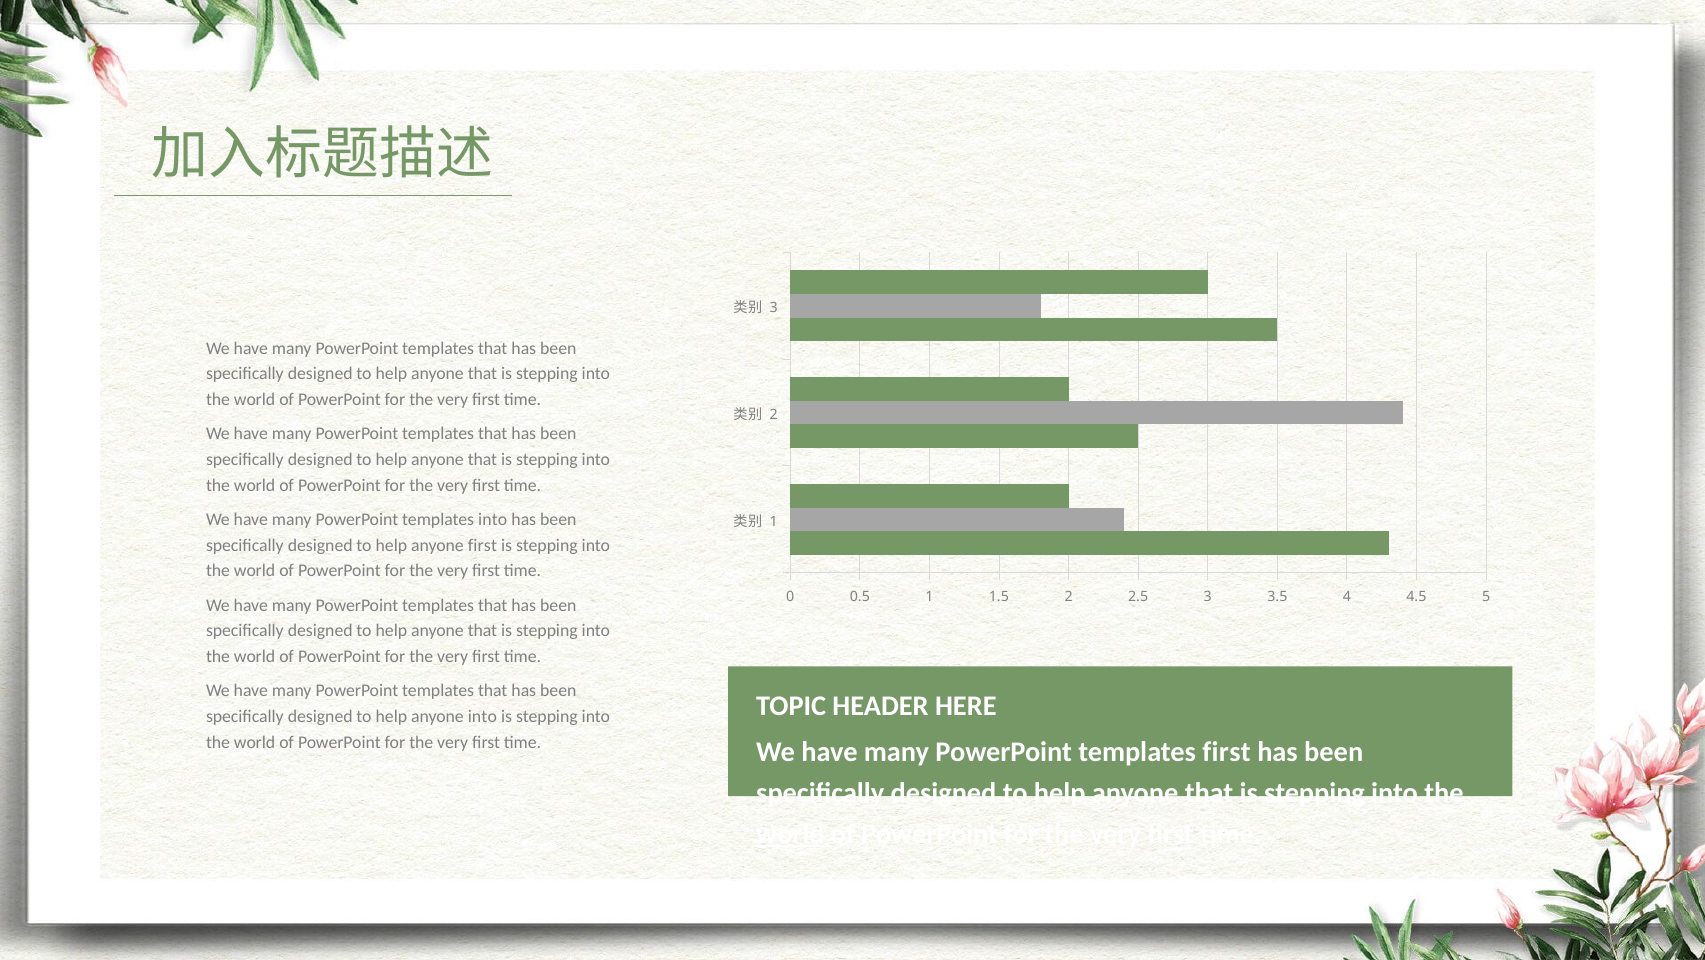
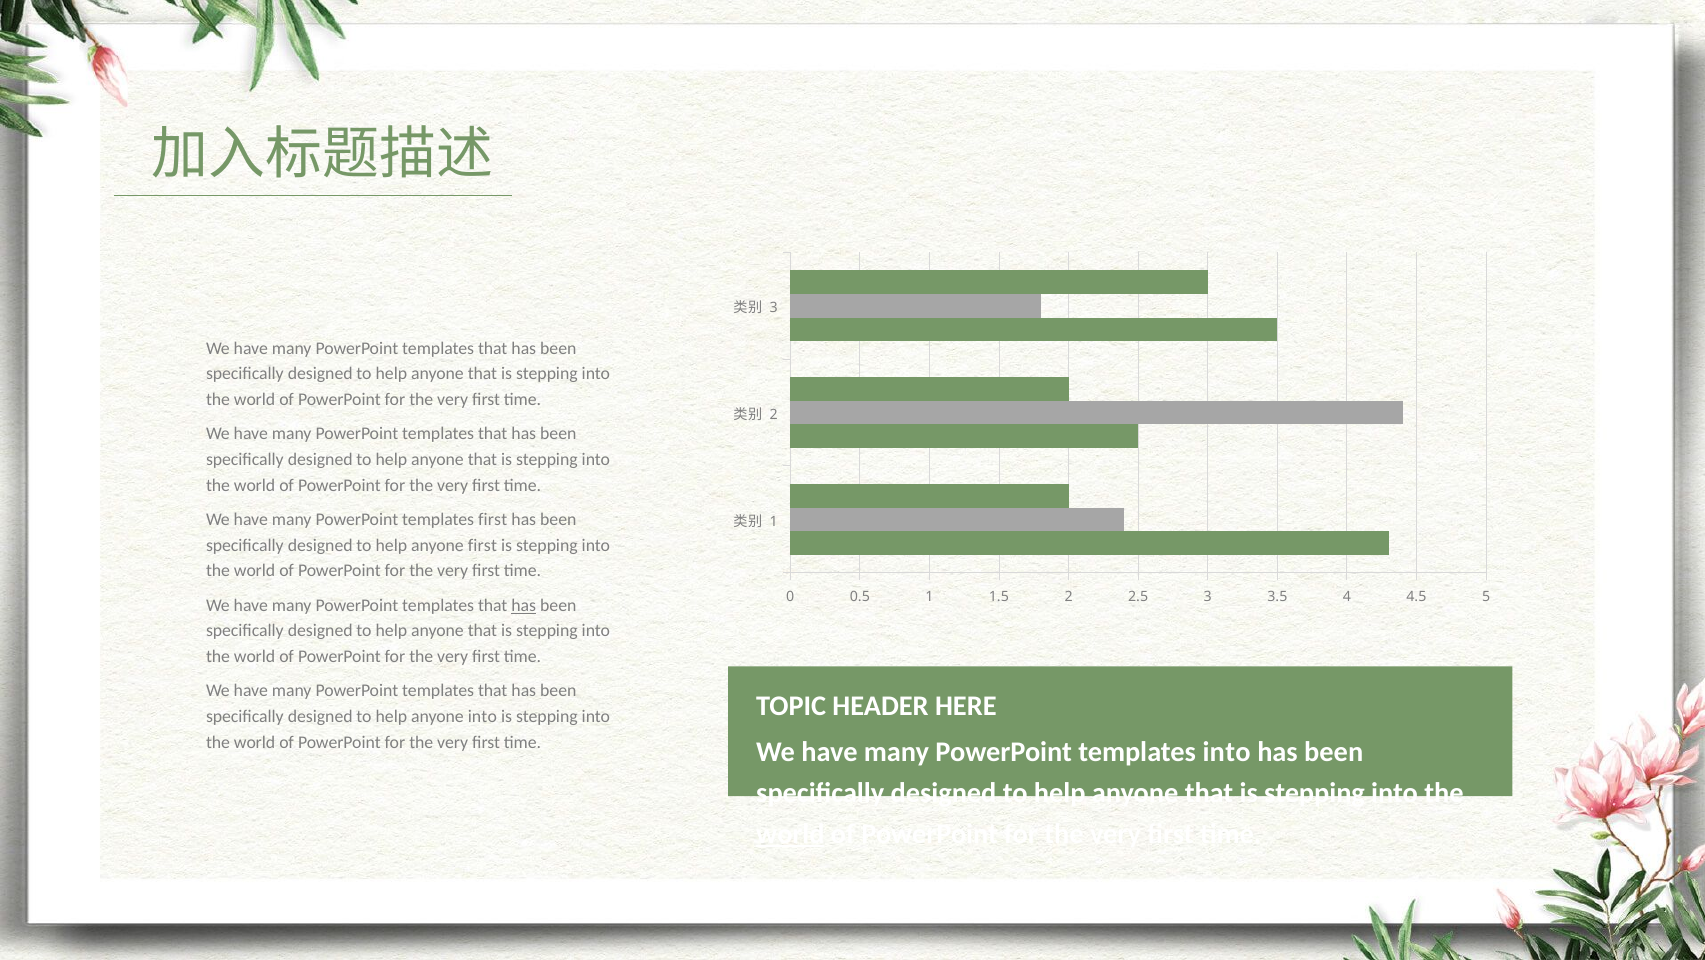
templates into: into -> first (493, 519)
has underline: none -> present (524, 605)
templates first: first -> into (1227, 752)
